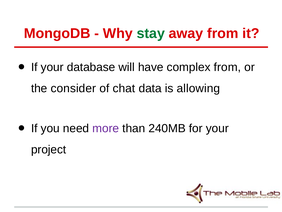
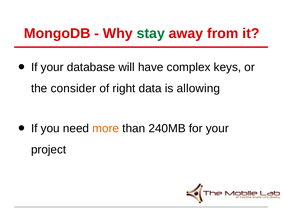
complex from: from -> keys (227, 67)
chat: chat -> right (124, 88)
more colour: purple -> orange (106, 128)
